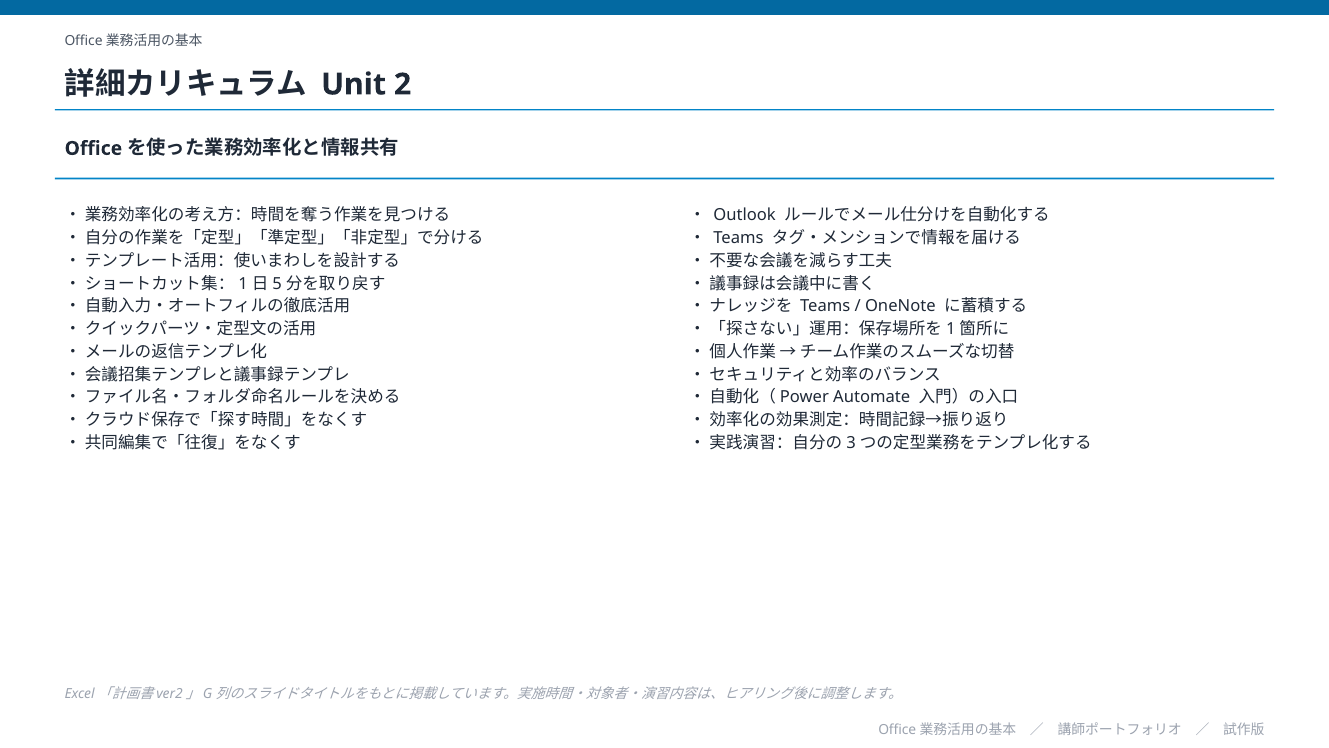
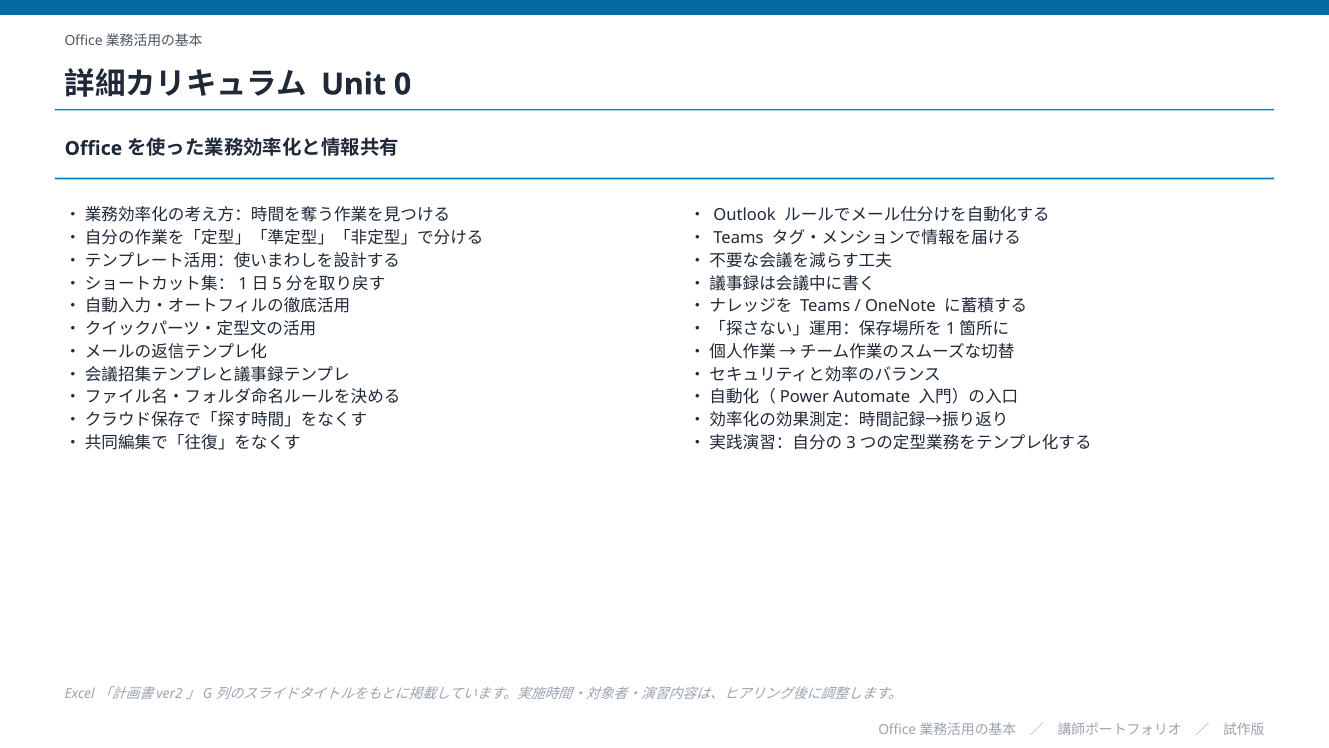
2: 2 -> 0 (403, 84)
